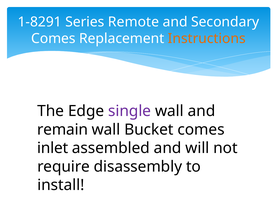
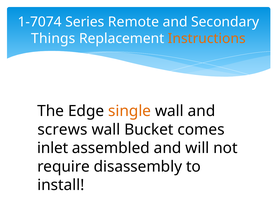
1-8291: 1-8291 -> 1-7074 (40, 22)
Comes: Comes -> Things (53, 38)
single colour: purple -> orange (130, 111)
remain: remain -> screws (62, 129)
